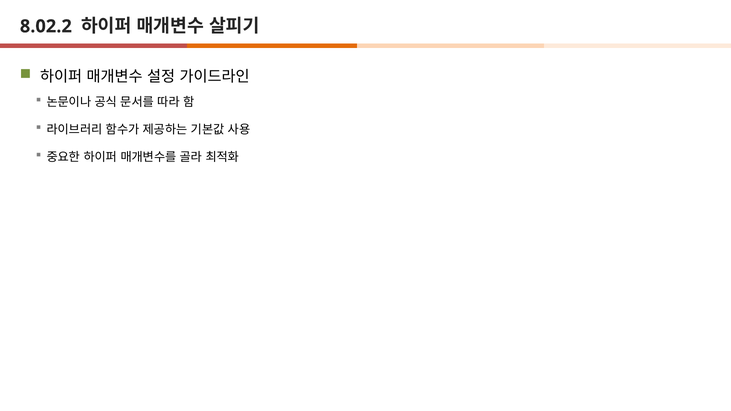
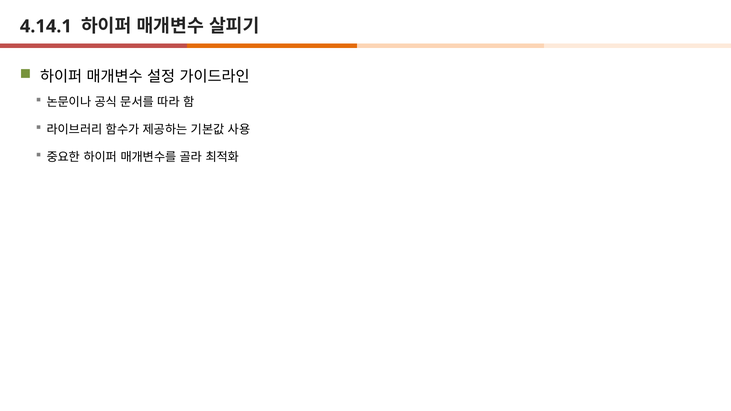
8.02.2: 8.02.2 -> 4.14.1 (46, 26)
